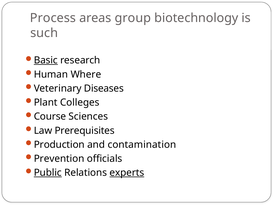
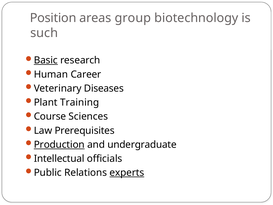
Process: Process -> Position (53, 18)
Where: Where -> Career (86, 74)
Colleges: Colleges -> Training (80, 102)
Production underline: none -> present (59, 144)
contamination: contamination -> undergraduate (142, 144)
Prevention: Prevention -> Intellectual (59, 158)
Public underline: present -> none (48, 172)
